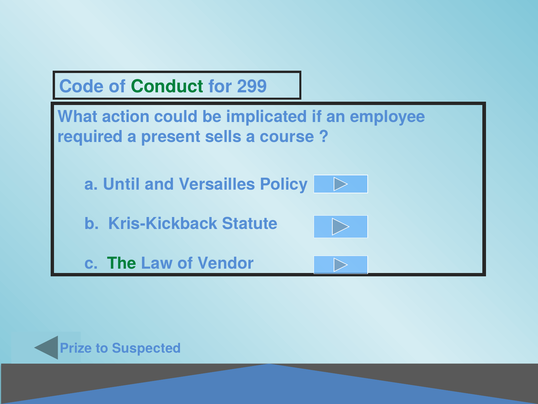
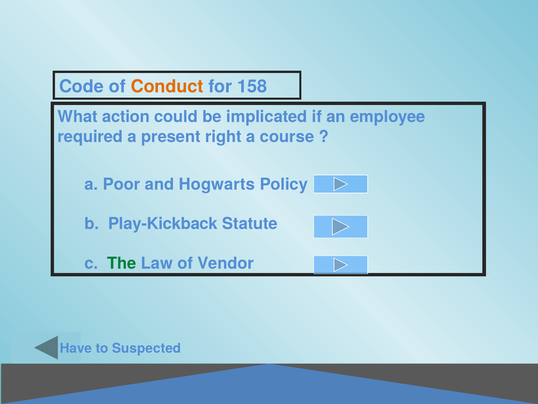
Conduct colour: green -> orange (167, 86)
299: 299 -> 158 (252, 86)
sells: sells -> right (223, 136)
Until: Until -> Poor (122, 184)
Versailles: Versailles -> Hogwarts (217, 184)
Kris-Kickback: Kris-Kickback -> Play-Kickback (163, 224)
Prize: Prize -> Have (76, 348)
